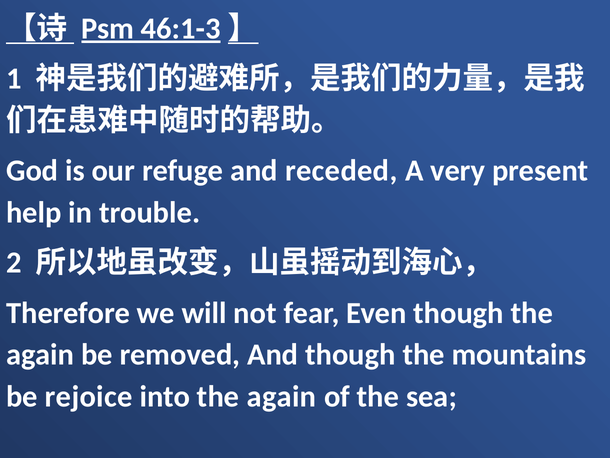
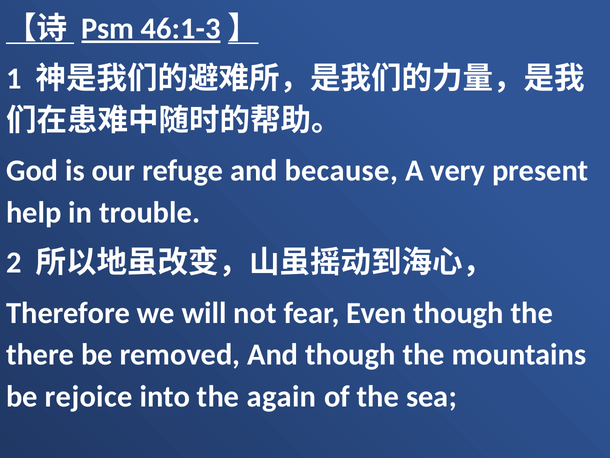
receded: receded -> because (341, 171)
again: again -> there (40, 355)
